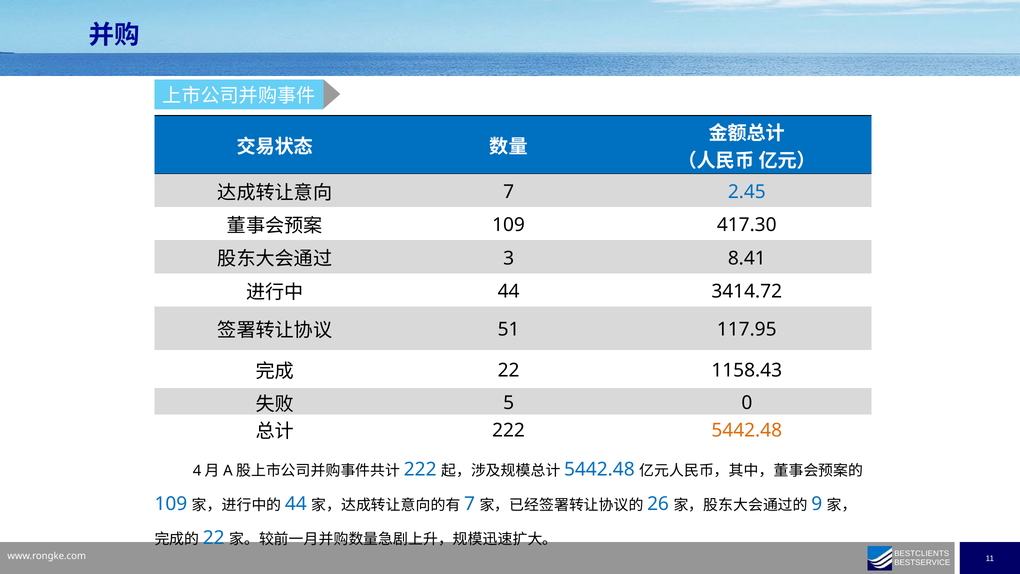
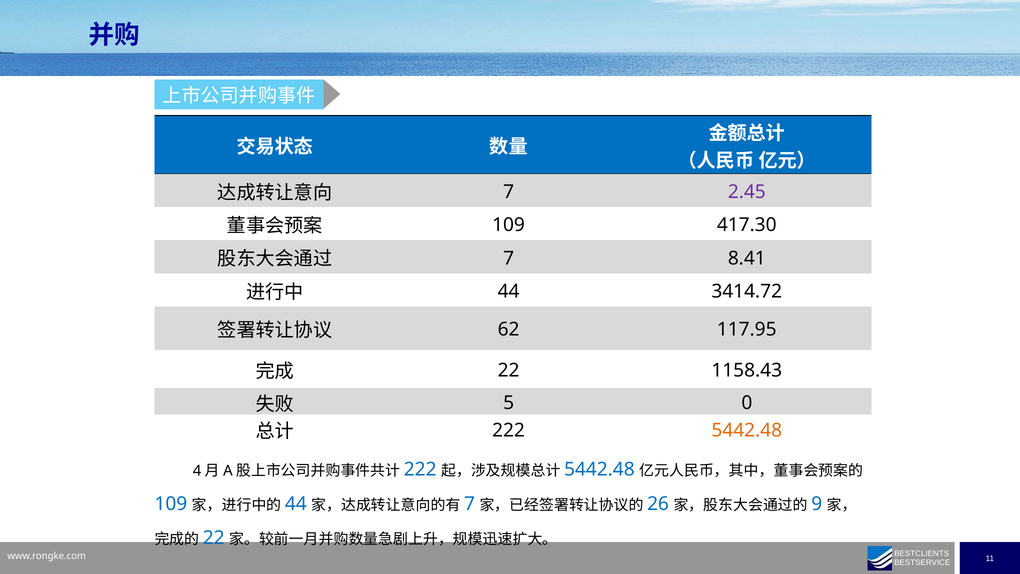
2.45 colour: blue -> purple (747, 192)
3: 3 -> 7 (509, 258)
51: 51 -> 62 (509, 330)
